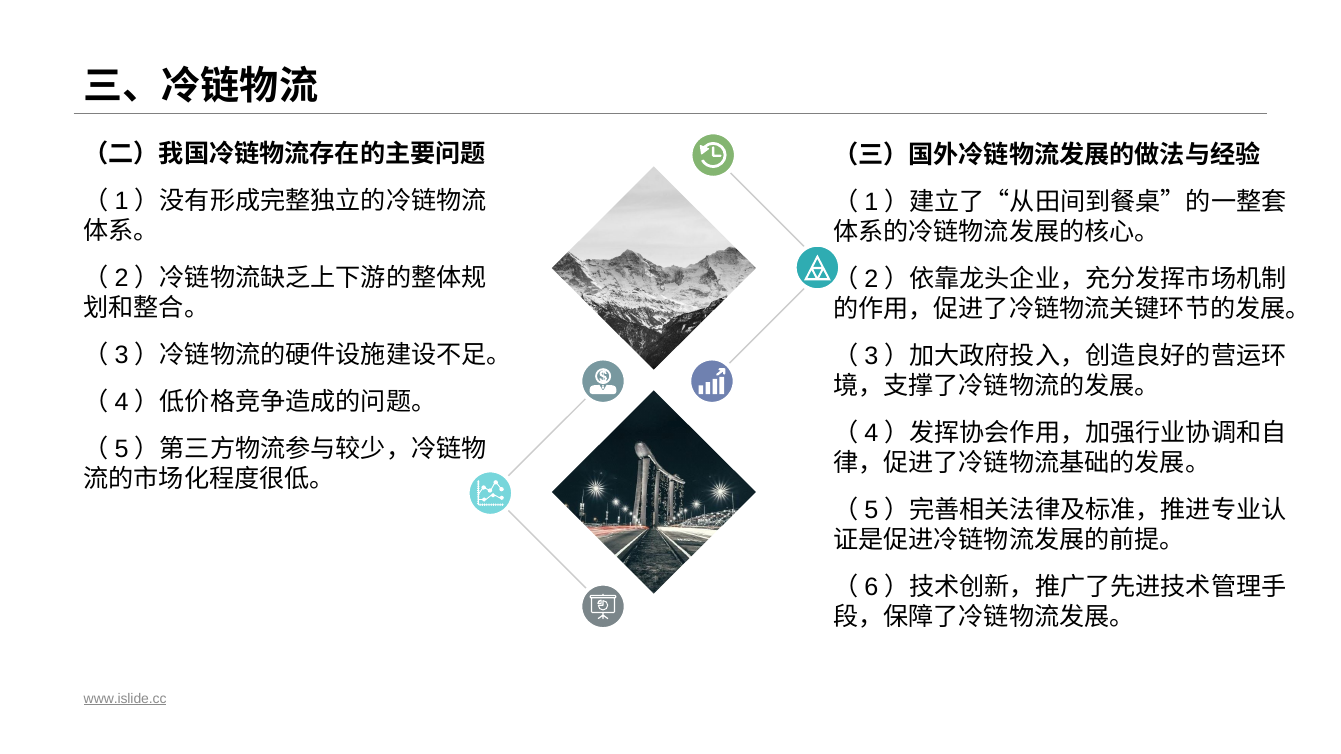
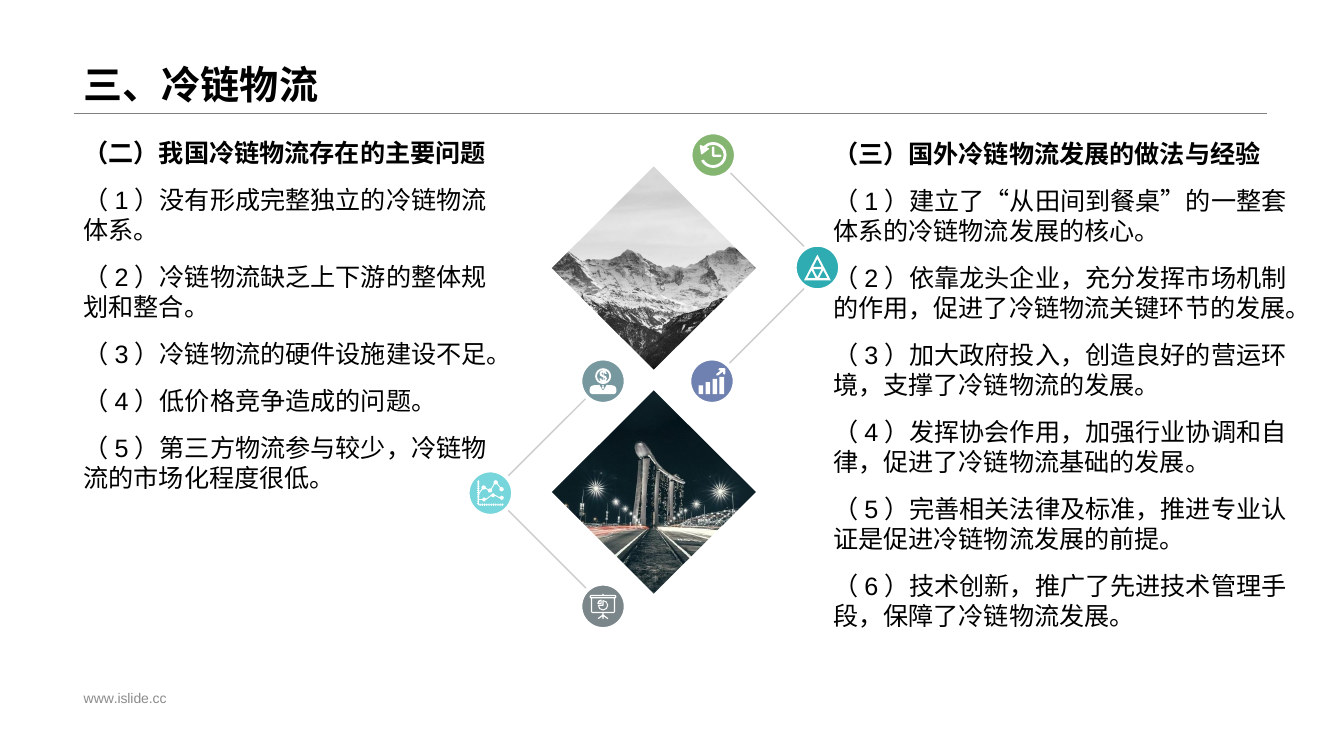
www.islide.cc underline: present -> none (125, 699)
